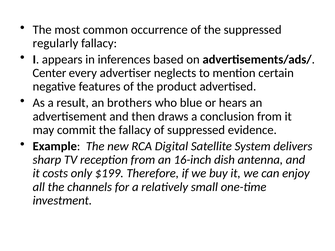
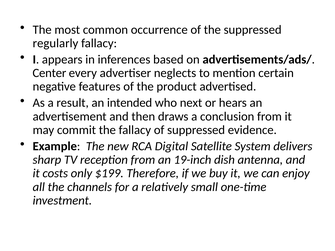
brothers: brothers -> intended (130, 103)
blue: blue -> next (191, 103)
16-inch: 16-inch -> 19-inch (193, 160)
